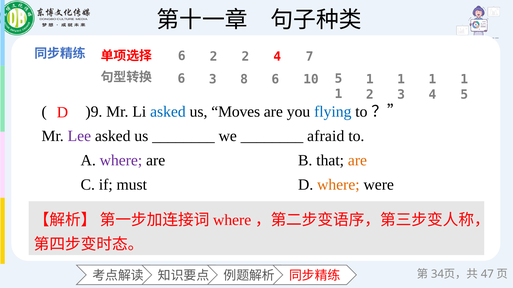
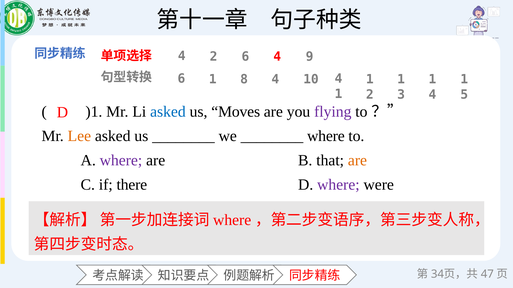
6: 6 -> 4 (182, 56)
2 2: 2 -> 6 (245, 57)
7: 7 -> 9 (310, 57)
6 3: 3 -> 1 (213, 79)
8 6: 6 -> 4 (275, 79)
10 5: 5 -> 4 (338, 79)
)9: )9 -> )1 (94, 112)
flying colour: blue -> purple (333, 112)
Lee colour: purple -> orange (79, 136)
afraid: afraid -> where (326, 136)
must: must -> there (132, 185)
where colour: orange -> purple (338, 185)
